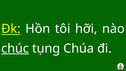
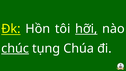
hỡi underline: none -> present (86, 29)
